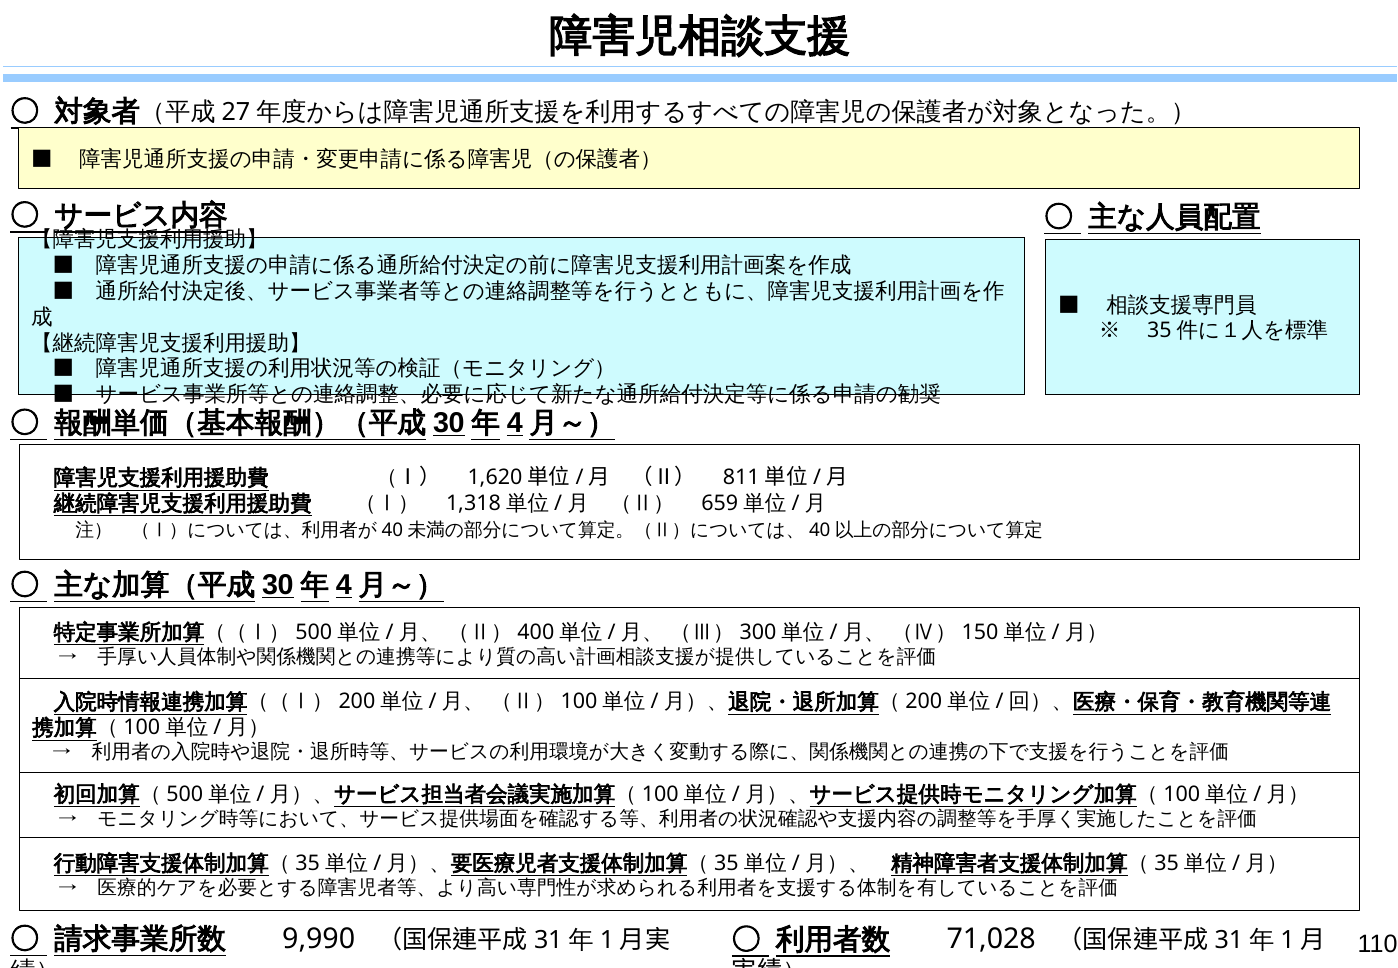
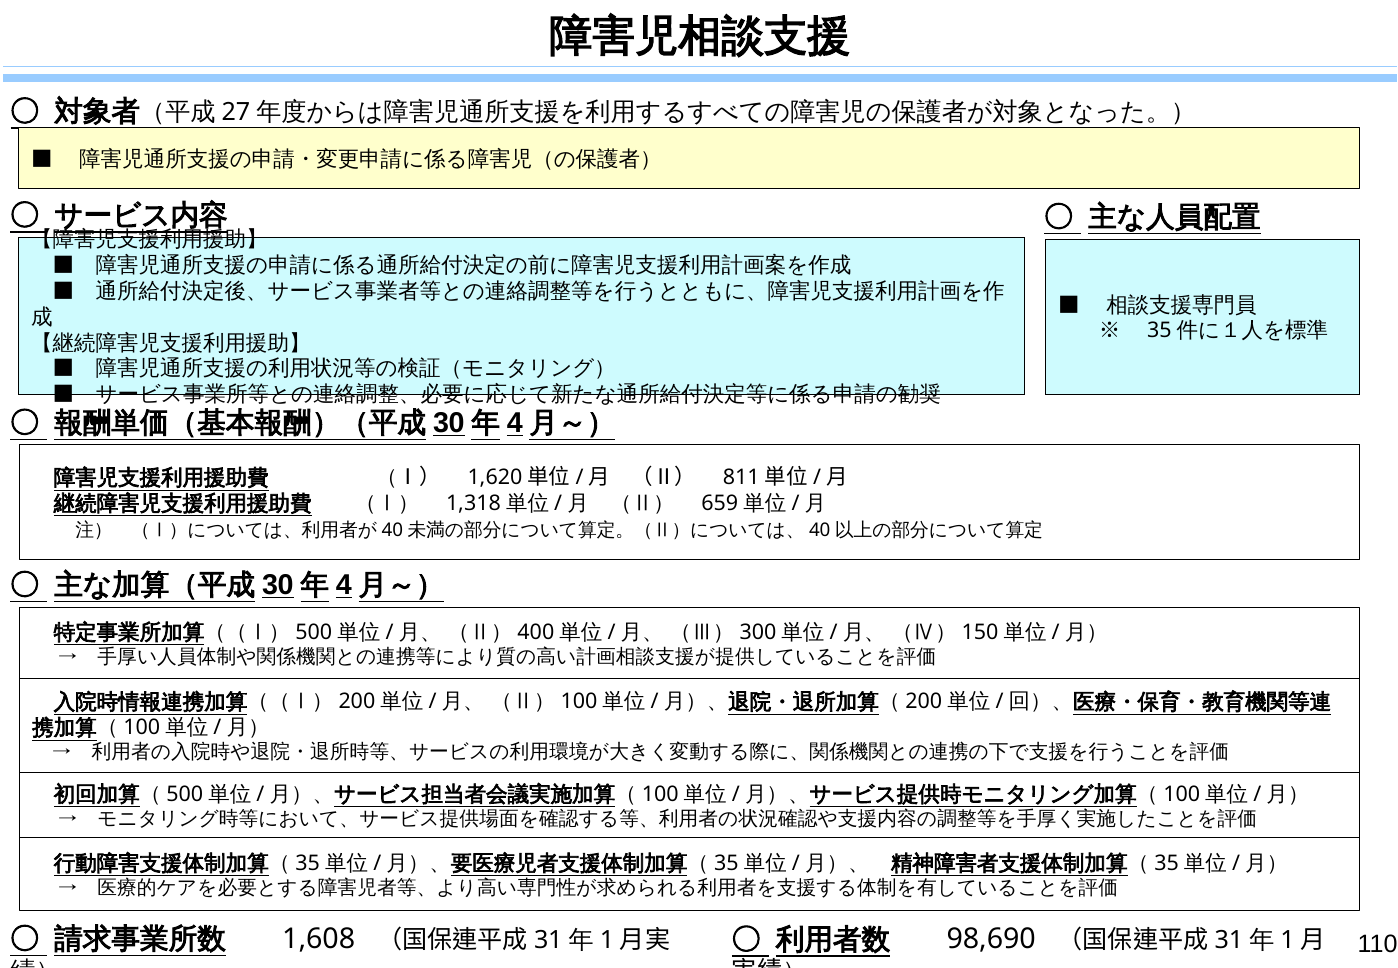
9,990: 9,990 -> 1,608 (319, 939)
71,028: 71,028 -> 98,690 (991, 939)
